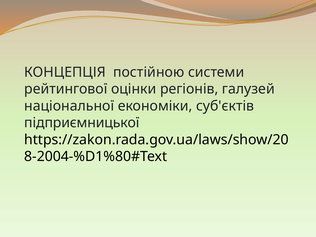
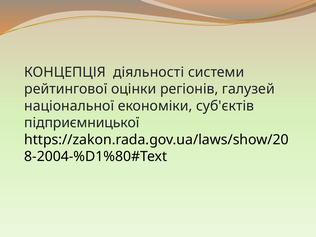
постійною: постійною -> діяльності (149, 72)
